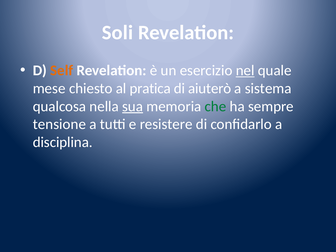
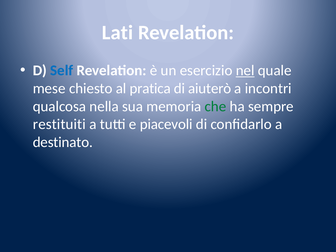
Soli: Soli -> Lati (118, 33)
Self colour: orange -> blue (62, 70)
sistema: sistema -> incontri (268, 88)
sua underline: present -> none (133, 106)
tensione: tensione -> restituiti (59, 124)
resistere: resistere -> piacevoli (166, 124)
disciplina: disciplina -> destinato (63, 142)
